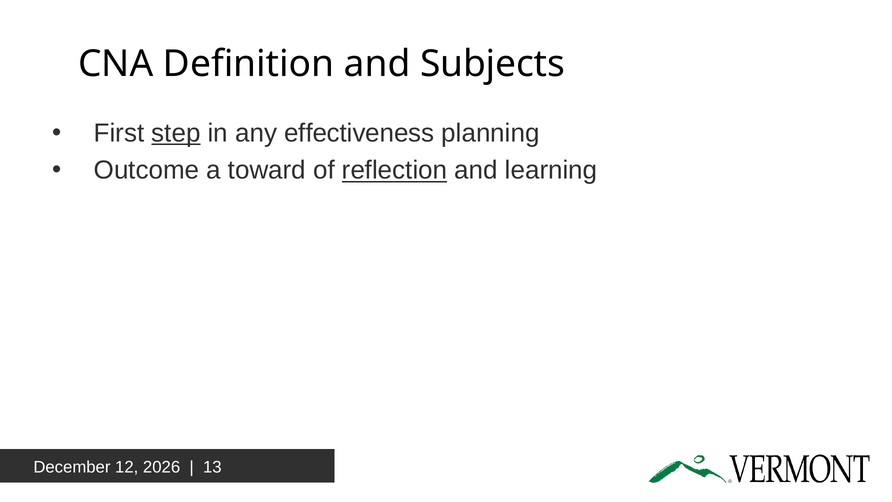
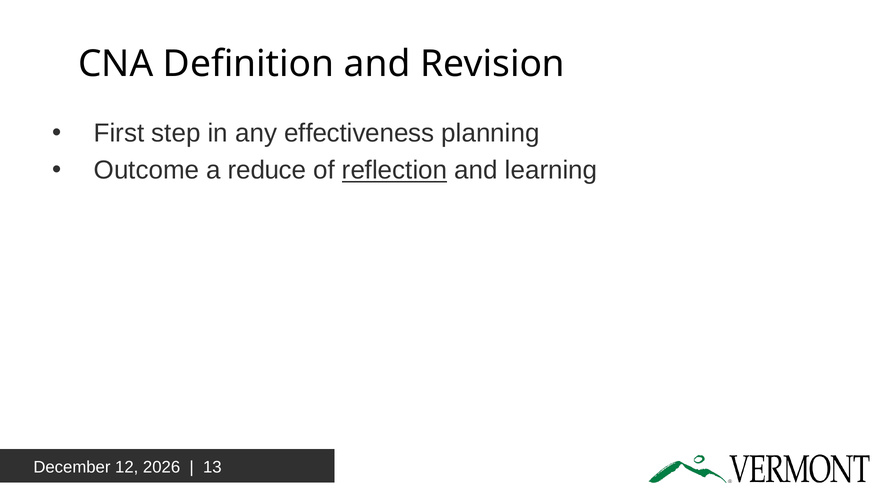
Subjects: Subjects -> Revision (492, 64)
step underline: present -> none (176, 133)
toward: toward -> reduce (267, 170)
